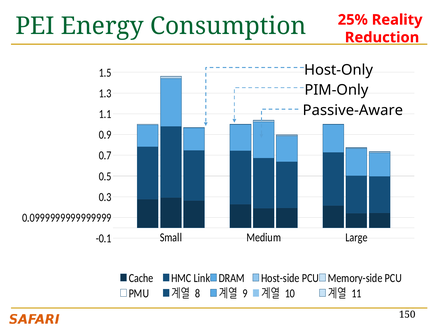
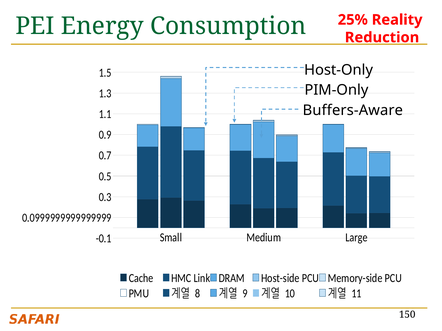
Passive-Aware: Passive-Aware -> Buffers-Aware (353, 110)
